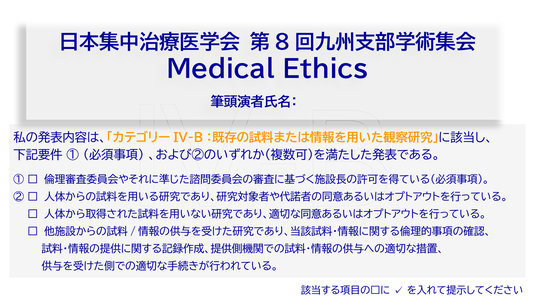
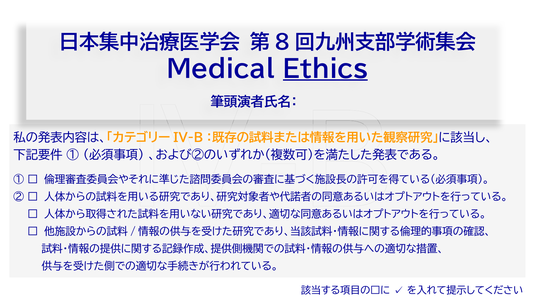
Ethics underline: none -> present (325, 70)
